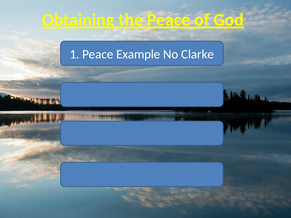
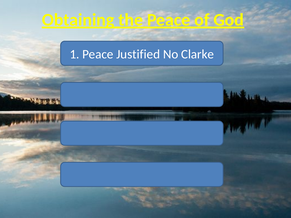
Example: Example -> Justified (138, 54)
